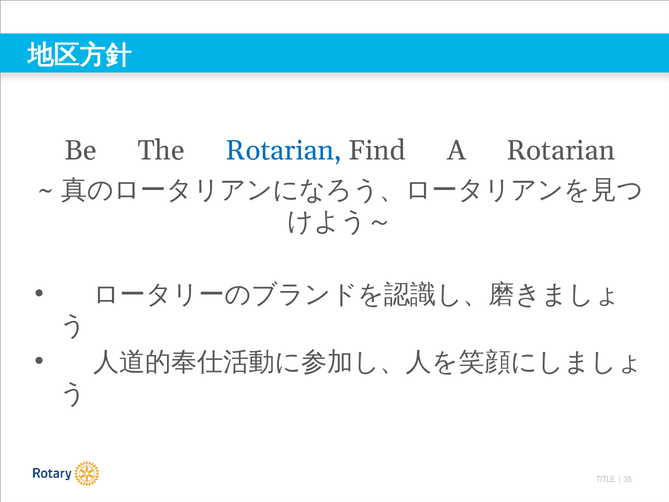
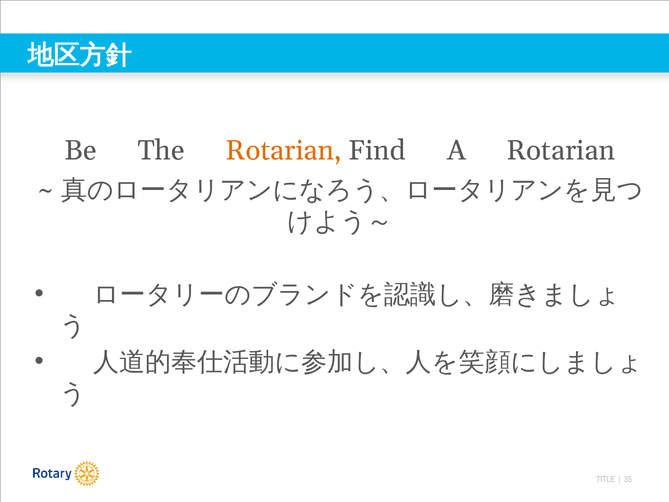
Rotarian colour: blue -> orange (284, 150)
